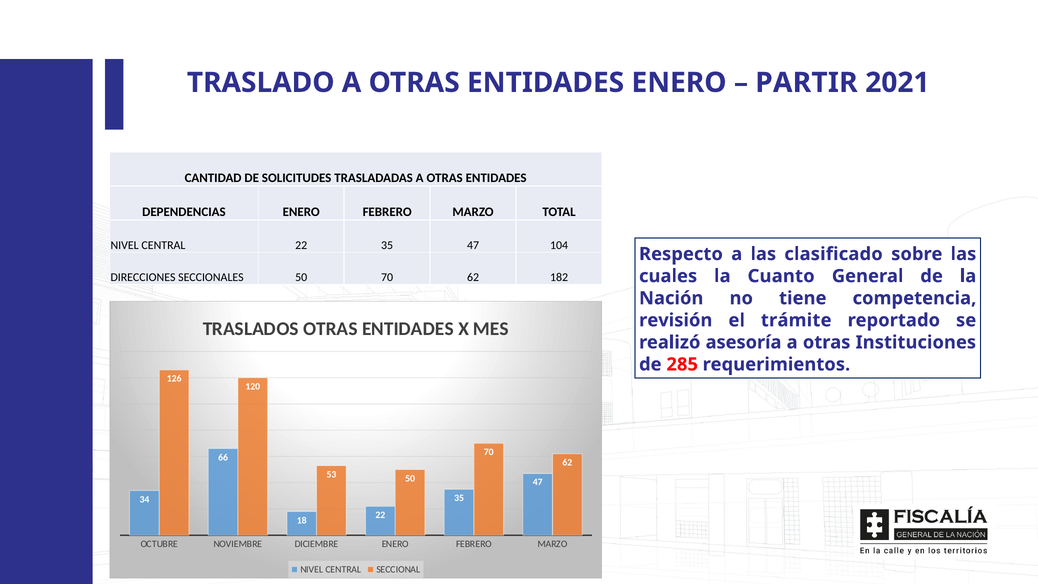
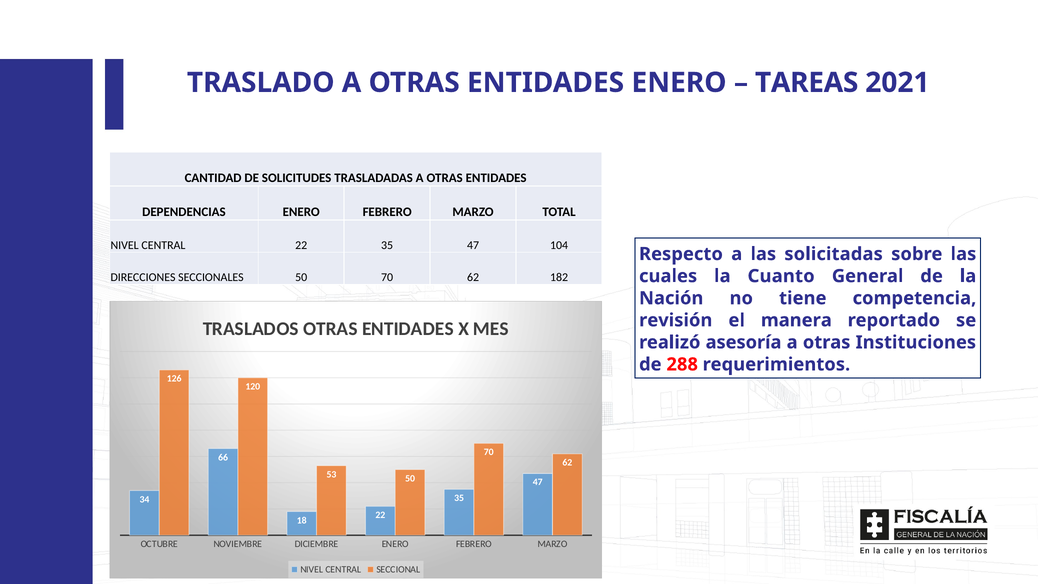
PARTIR: PARTIR -> TAREAS (807, 83)
clasificado: clasificado -> solicitadas (834, 254)
trámite: trámite -> manera (796, 320)
285: 285 -> 288 (682, 364)
